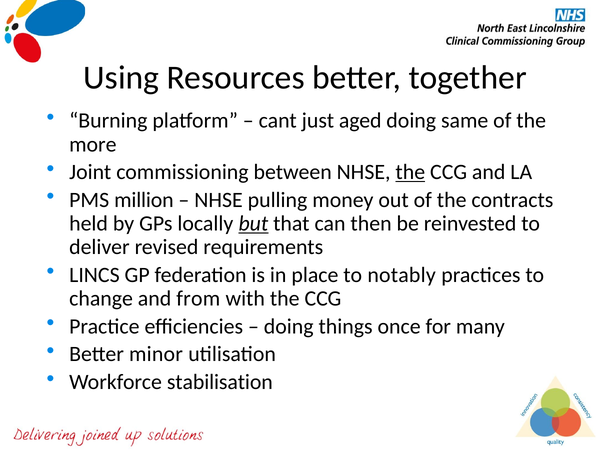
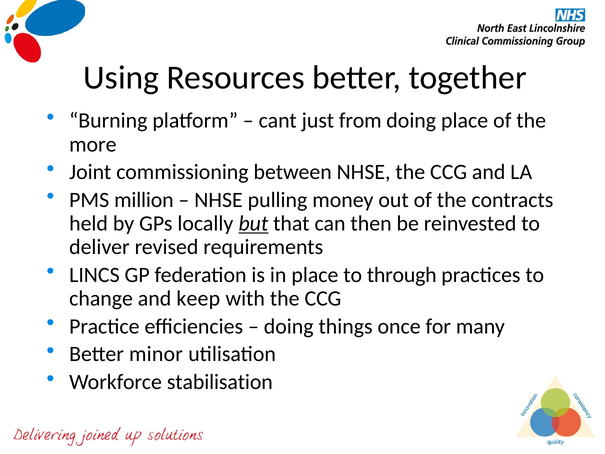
aged: aged -> from (360, 121)
doing same: same -> place (465, 121)
the underline: present -> none (410, 172)
notably: notably -> through (402, 275)
from: from -> keep (198, 298)
